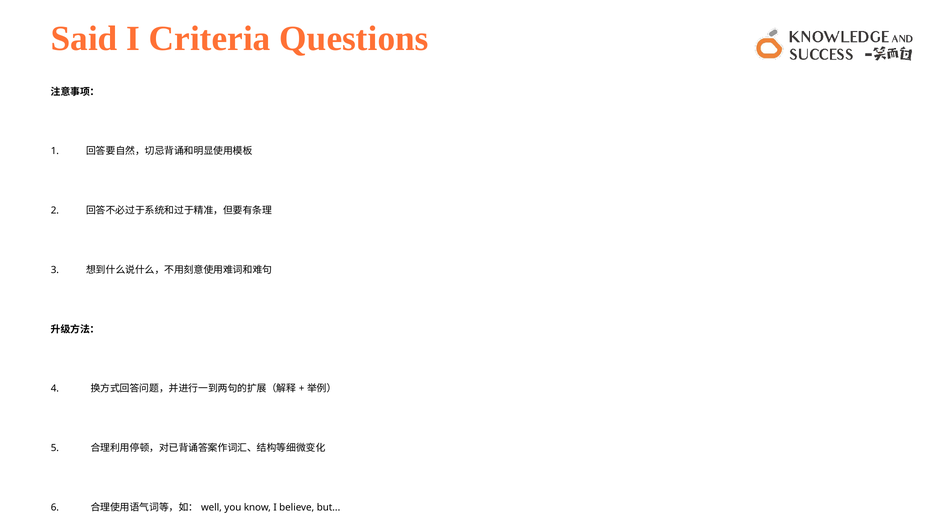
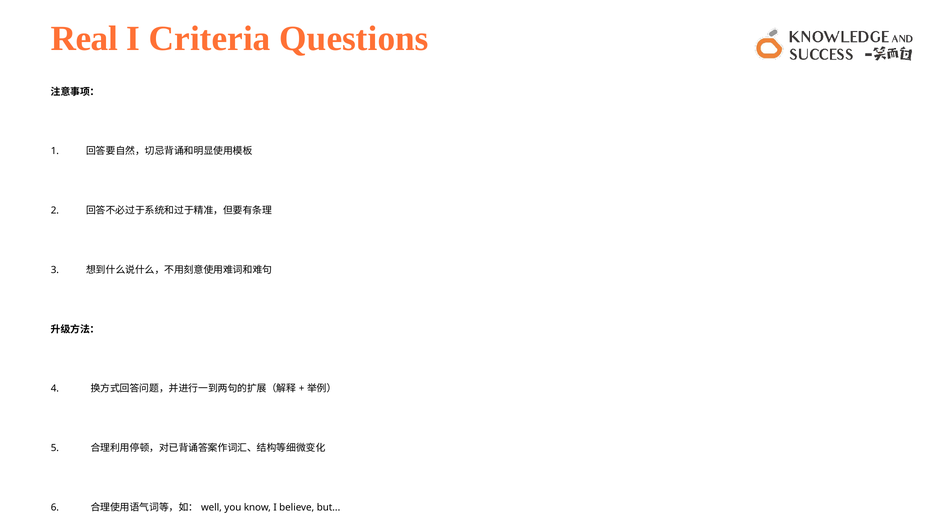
Said: Said -> Real (84, 39)
